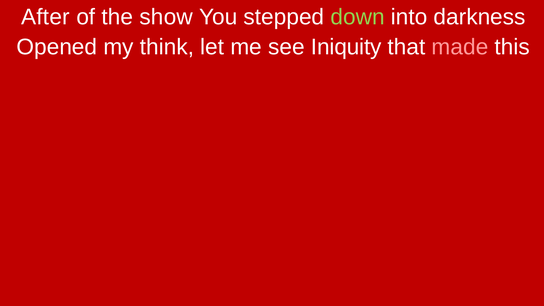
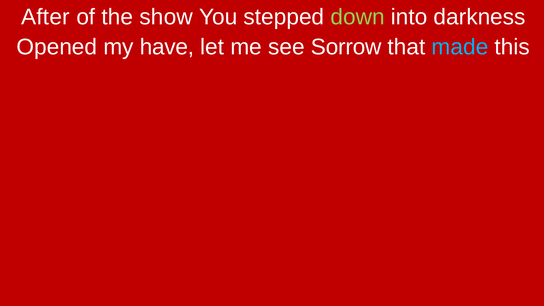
think: think -> have (167, 47)
Iniquity: Iniquity -> Sorrow (346, 47)
made colour: pink -> light blue (460, 47)
